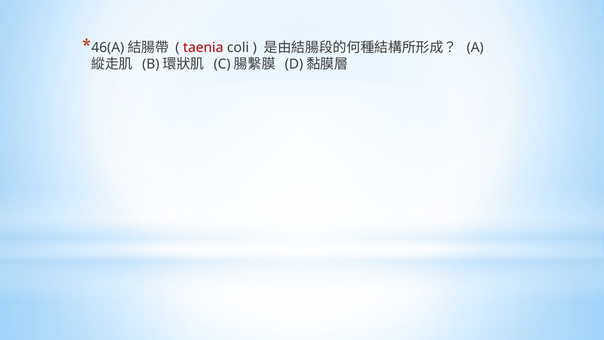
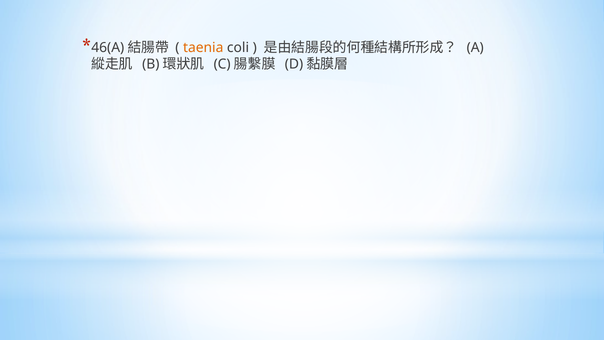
taenia colour: red -> orange (203, 48)
